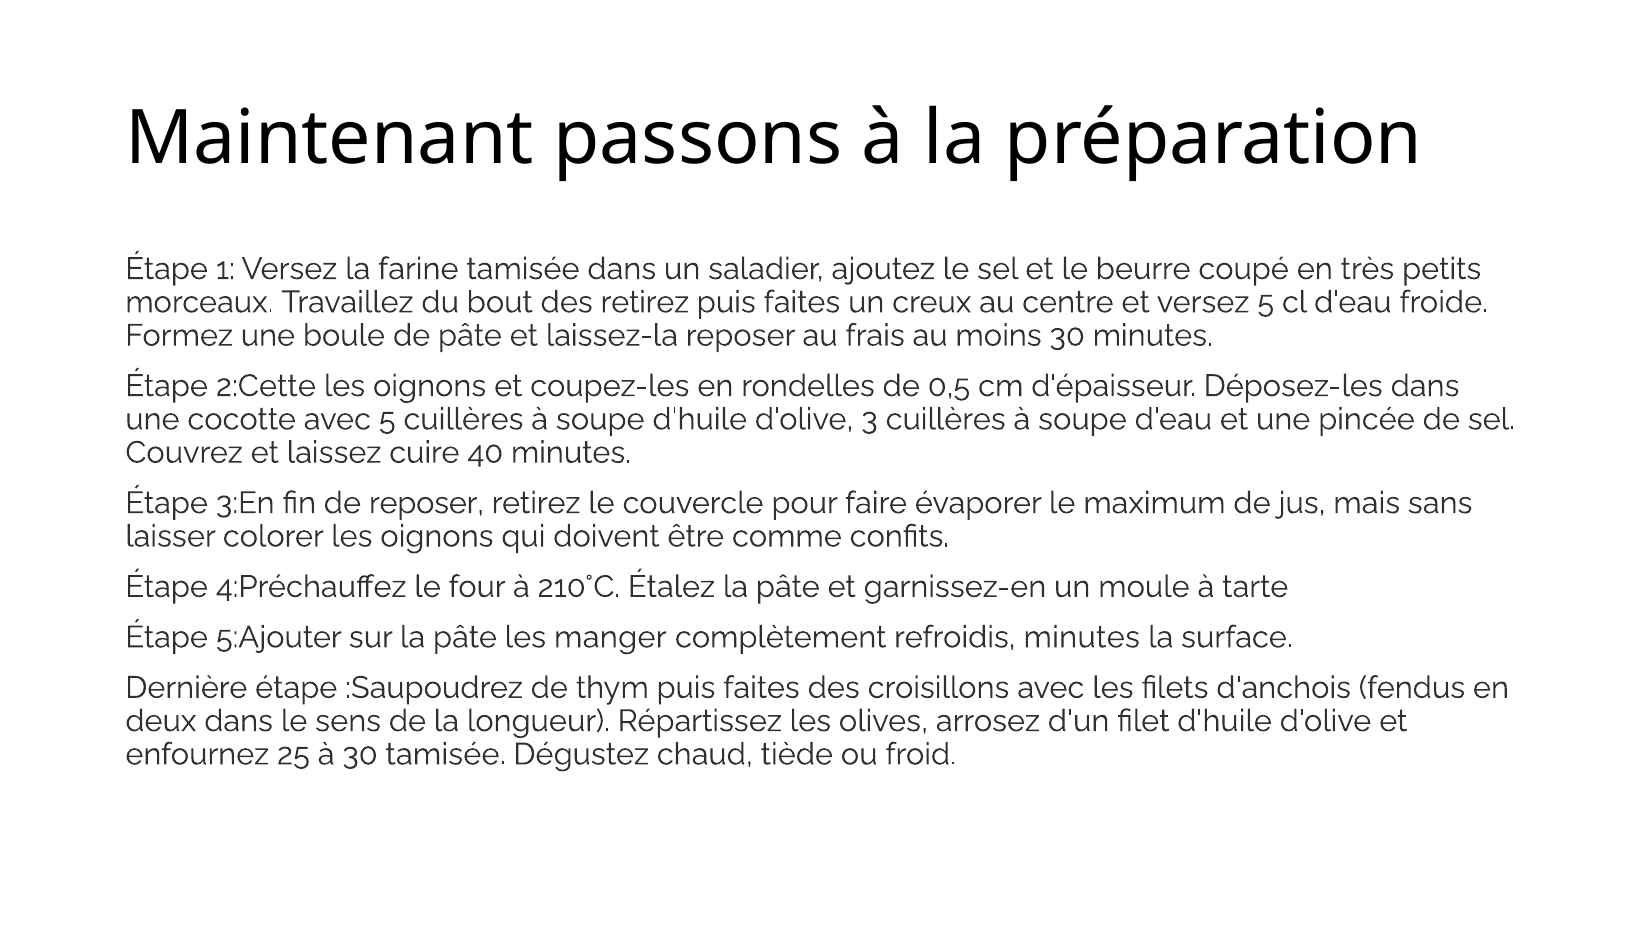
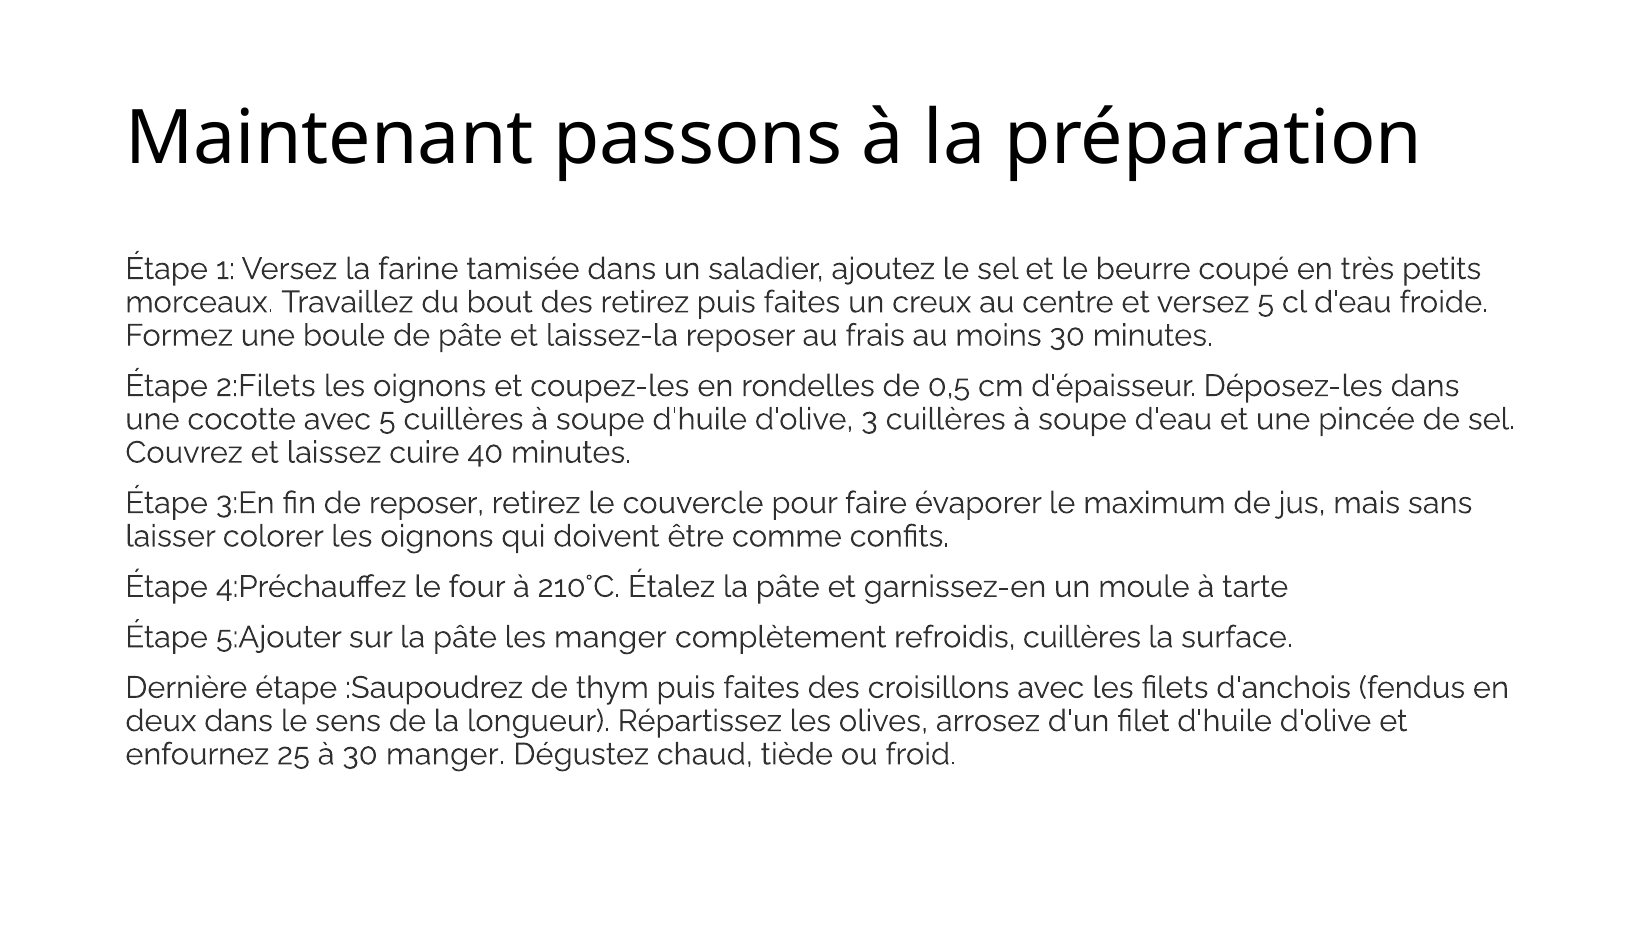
2:Cette: 2:Cette -> 2:Filets (266, 386)
refroidis minutes: minutes -> cuillères (1082, 637)
30 tamisée: tamisée -> manger (445, 754)
